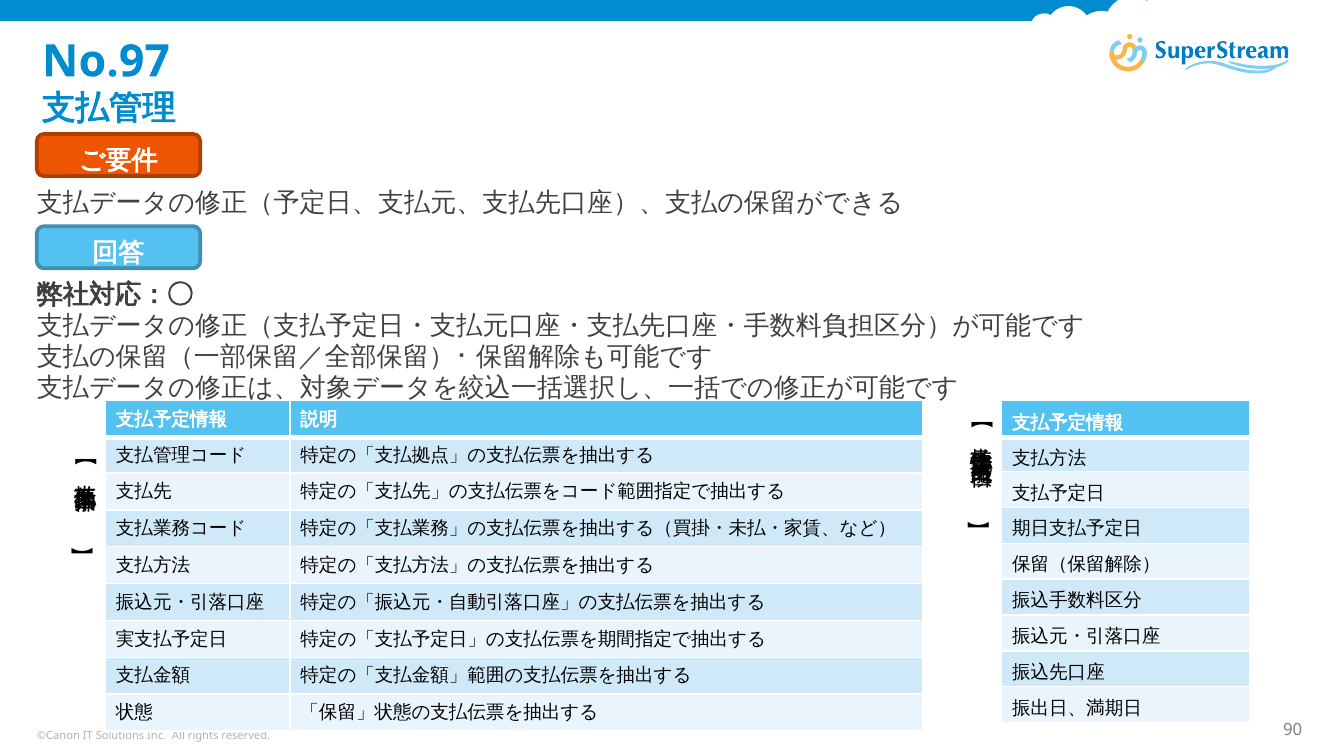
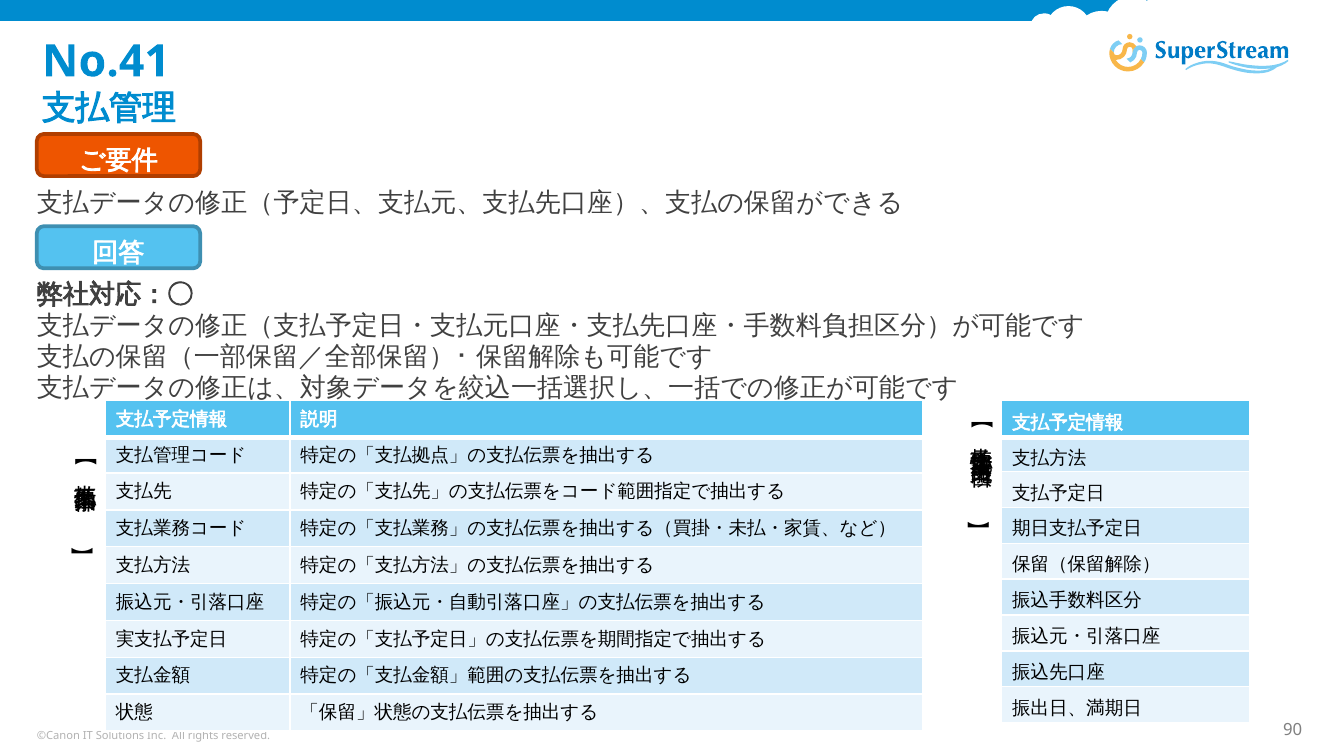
No.97: No.97 -> No.41 (106, 62)
